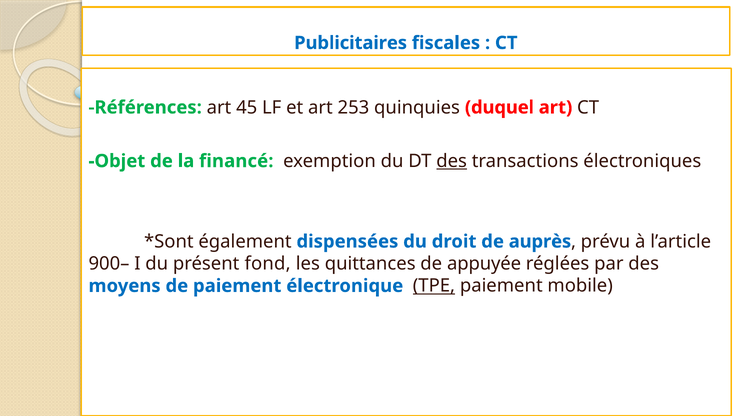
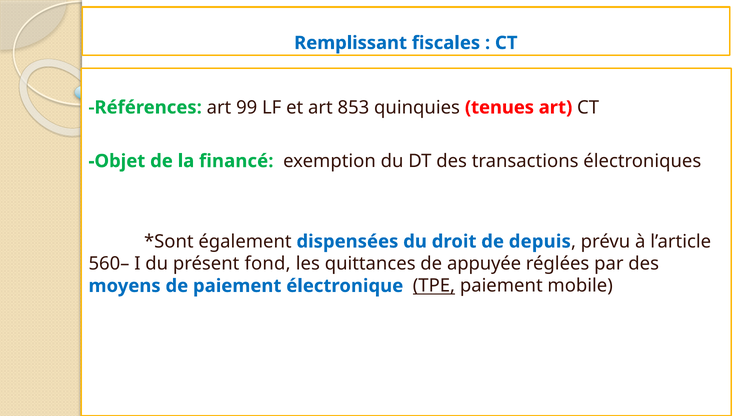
Publicitaires: Publicitaires -> Remplissant (351, 43)
45: 45 -> 99 (247, 107)
253: 253 -> 853 (353, 107)
duquel: duquel -> tenues (499, 107)
des underline: present -> none (452, 161)
auprès: auprès -> depuis (540, 242)
900–: 900– -> 560– (109, 264)
